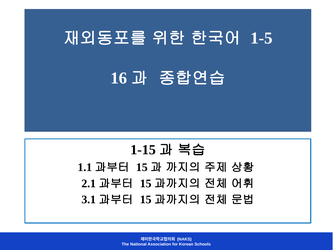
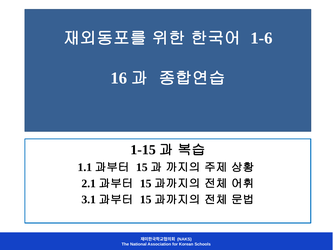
1-5: 1-5 -> 1-6 (261, 38)
